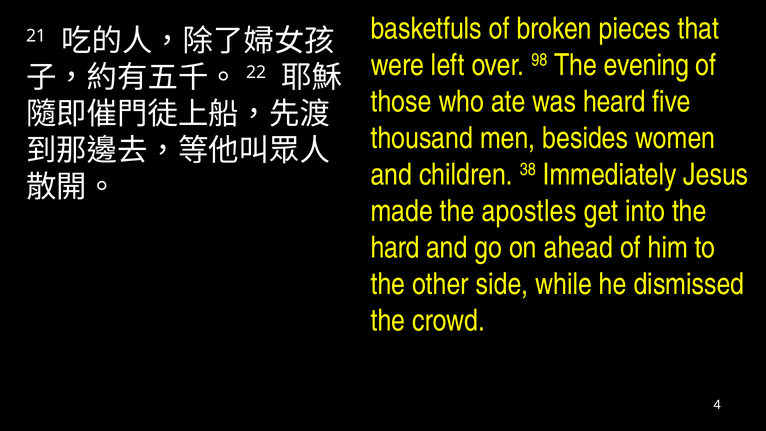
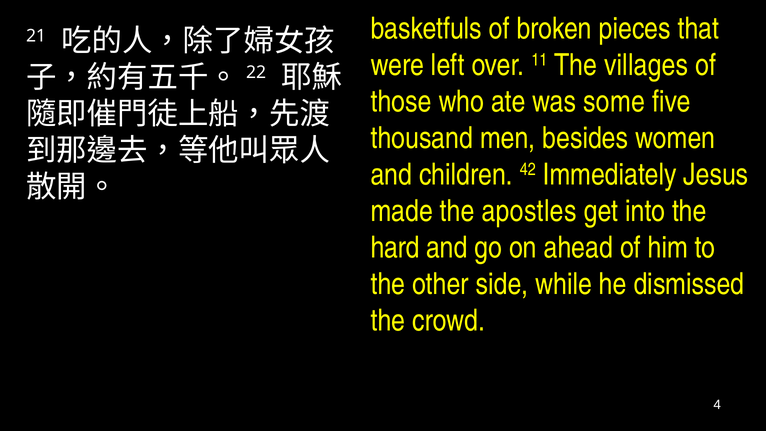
98: 98 -> 11 (539, 60)
evening: evening -> villages (646, 65)
heard: heard -> some (614, 101)
38: 38 -> 42 (528, 170)
